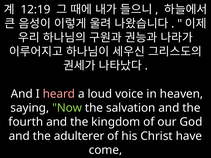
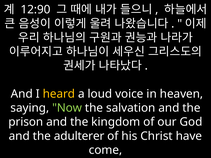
12:19: 12:19 -> 12:90 (36, 10)
heard colour: pink -> yellow (59, 94)
fourth: fourth -> prison (26, 122)
